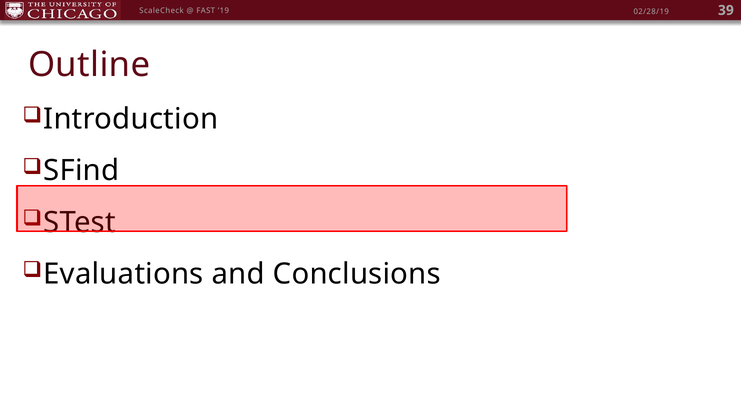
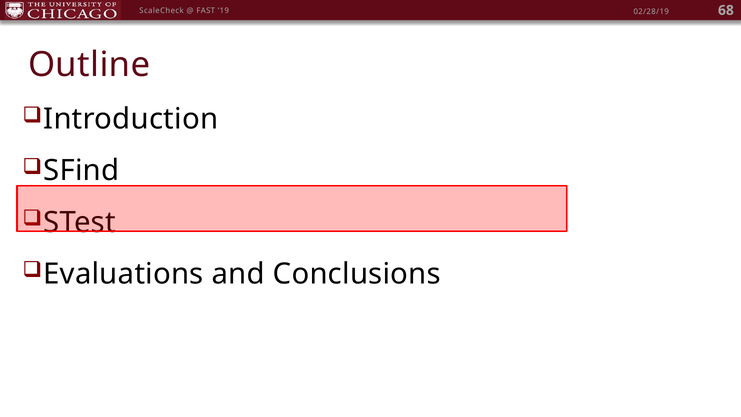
39: 39 -> 68 (726, 10)
